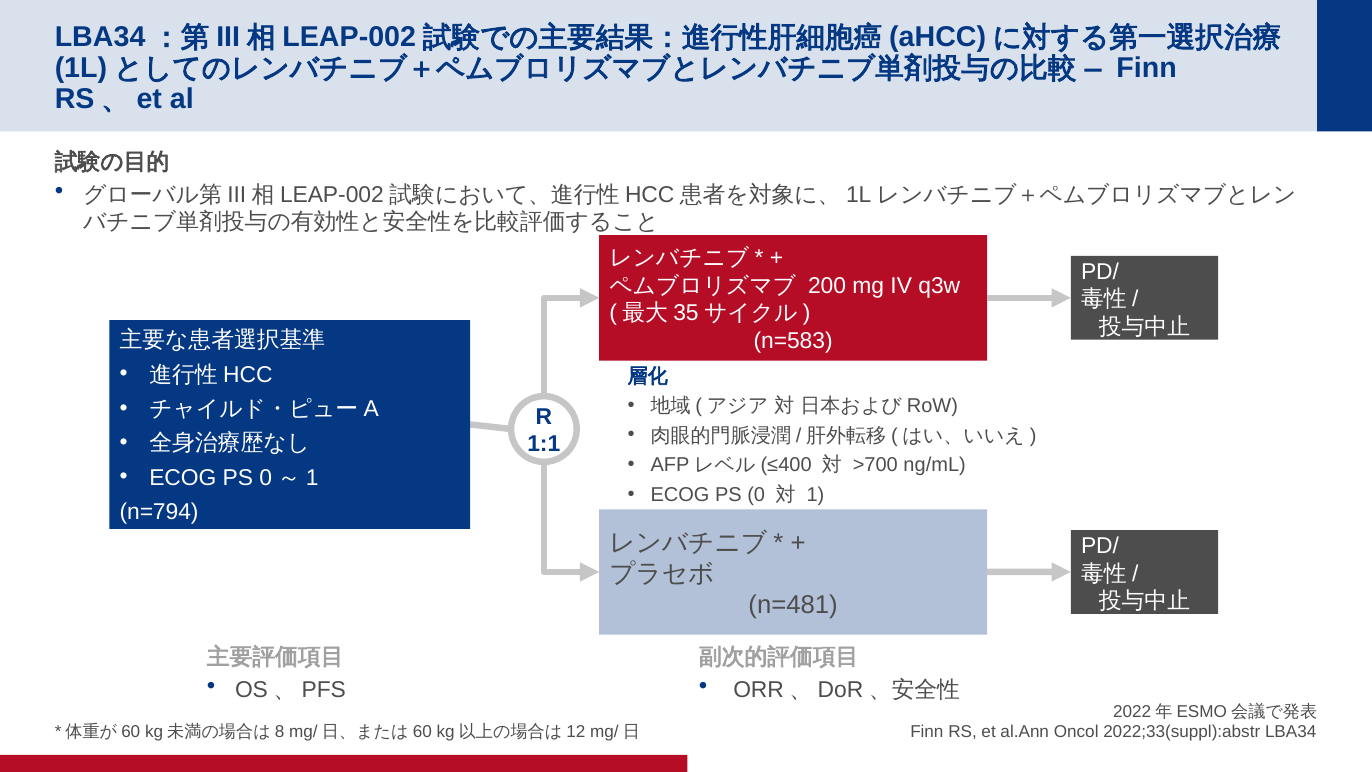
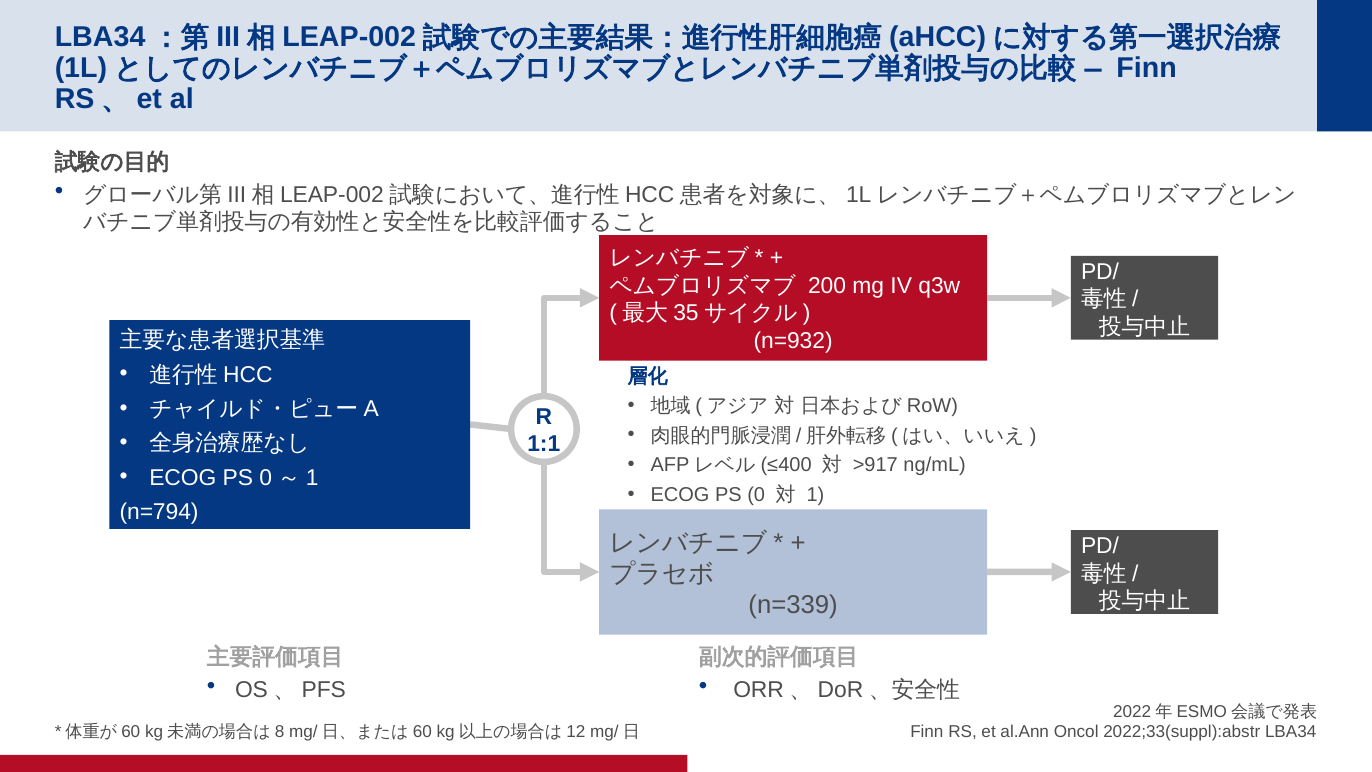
n=583: n=583 -> n=932 (793, 340)
>700: >700 -> >917 (875, 465)
n=481: n=481 -> n=339 (793, 604)
